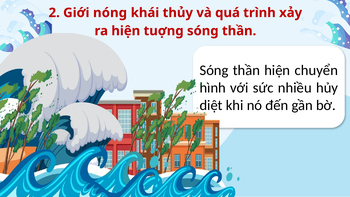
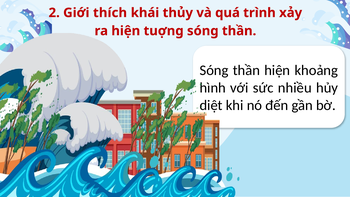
nóng: nóng -> thích (110, 13)
chuyển: chuyển -> khoảng (316, 70)
